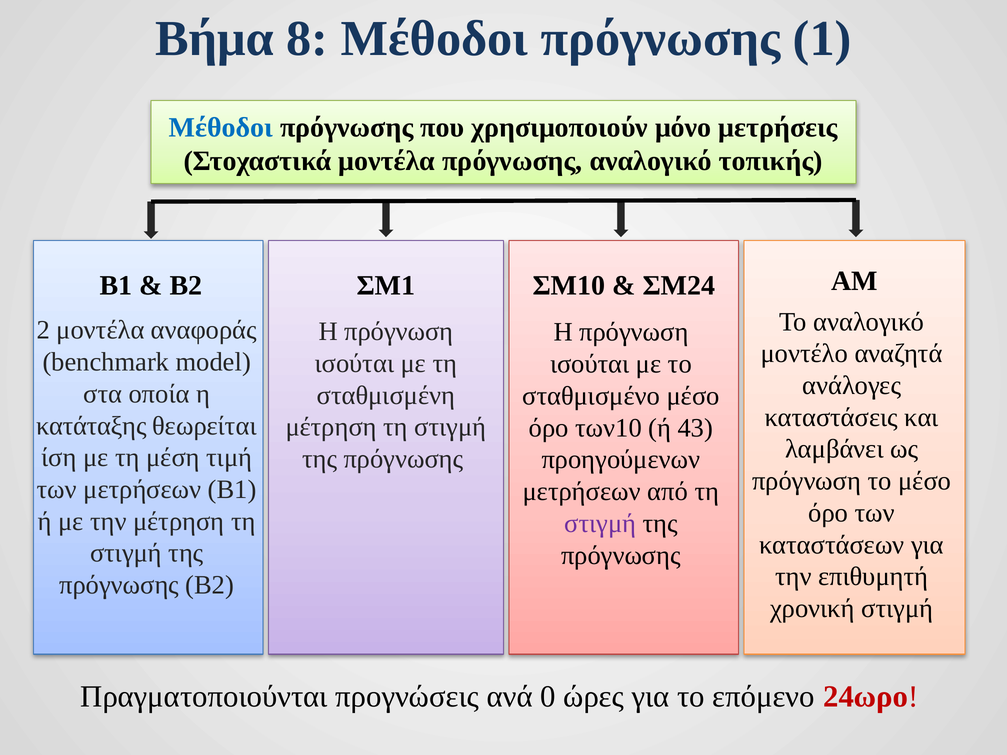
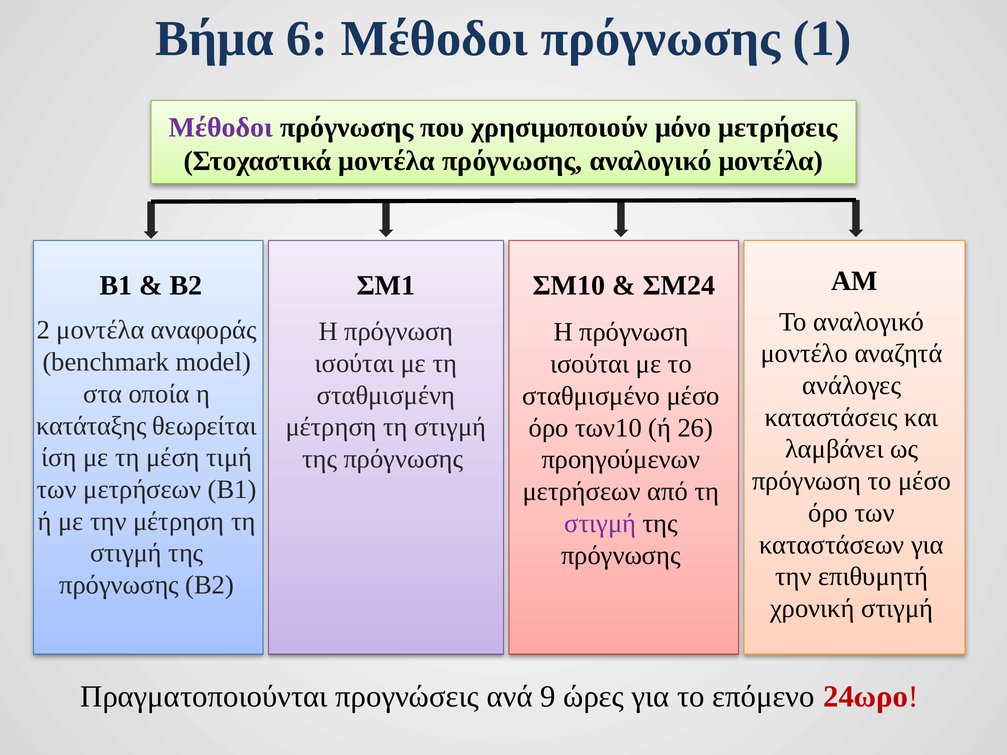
8: 8 -> 6 (307, 39)
Μέθοδοι colour: blue -> purple (221, 127)
αναλογικό τοπικής: τοπικής -> μοντέλα (771, 161)
43: 43 -> 26 (695, 428)
0: 0 -> 9 (548, 697)
